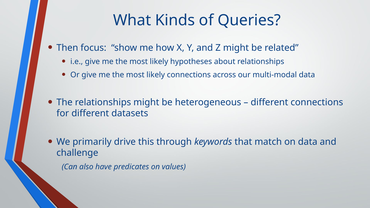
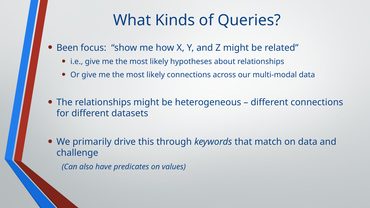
Then: Then -> Been (67, 48)
